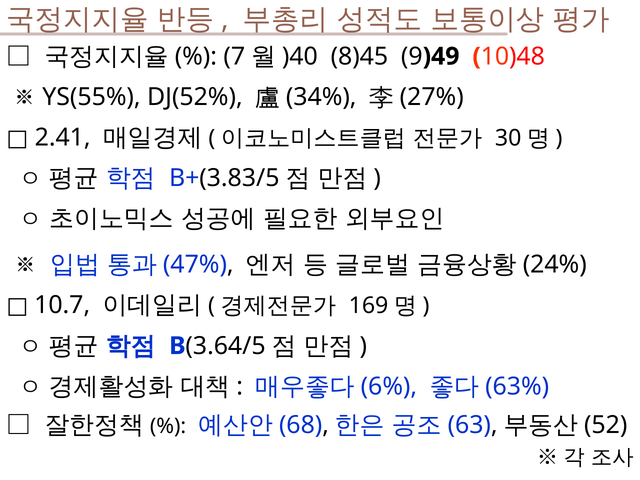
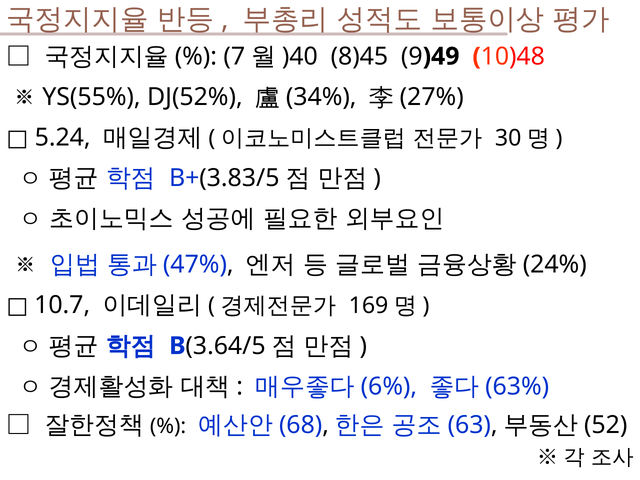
2.41: 2.41 -> 5.24 (63, 137)
